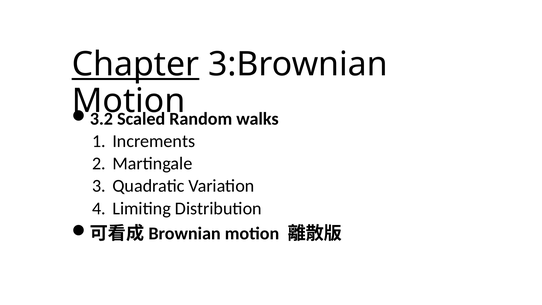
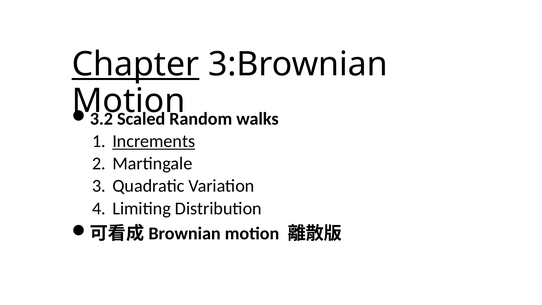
Increments underline: none -> present (154, 141)
